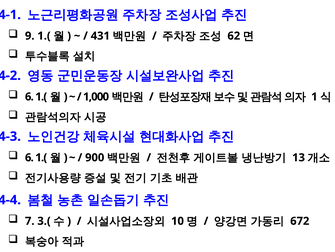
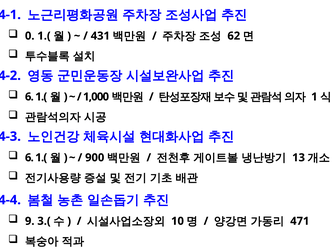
9: 9 -> 0 (30, 36)
7: 7 -> 9 (30, 220)
672: 672 -> 471 (300, 220)
